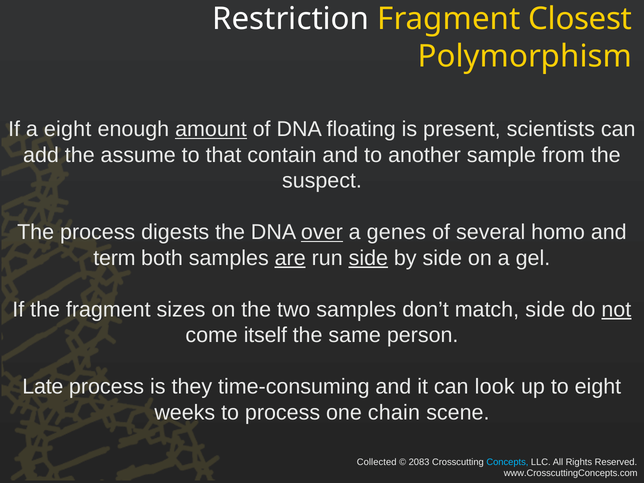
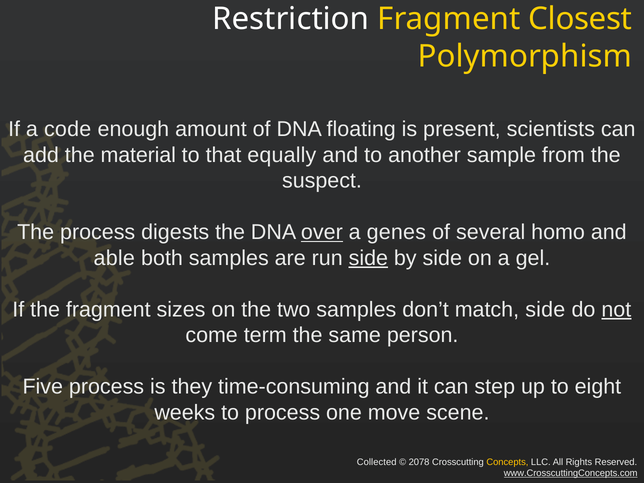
a eight: eight -> code (68, 129)
amount underline: present -> none (211, 129)
assume: assume -> material (138, 155)
contain: contain -> equally (282, 155)
term: term -> able (114, 258)
are underline: present -> none (290, 258)
itself: itself -> term (265, 335)
Late: Late -> Five (43, 387)
look: look -> step (495, 387)
chain: chain -> move (394, 413)
2083: 2083 -> 2078 (419, 462)
Concepts colour: light blue -> yellow (507, 462)
www.CrosscuttingConcepts.com underline: none -> present (571, 473)
